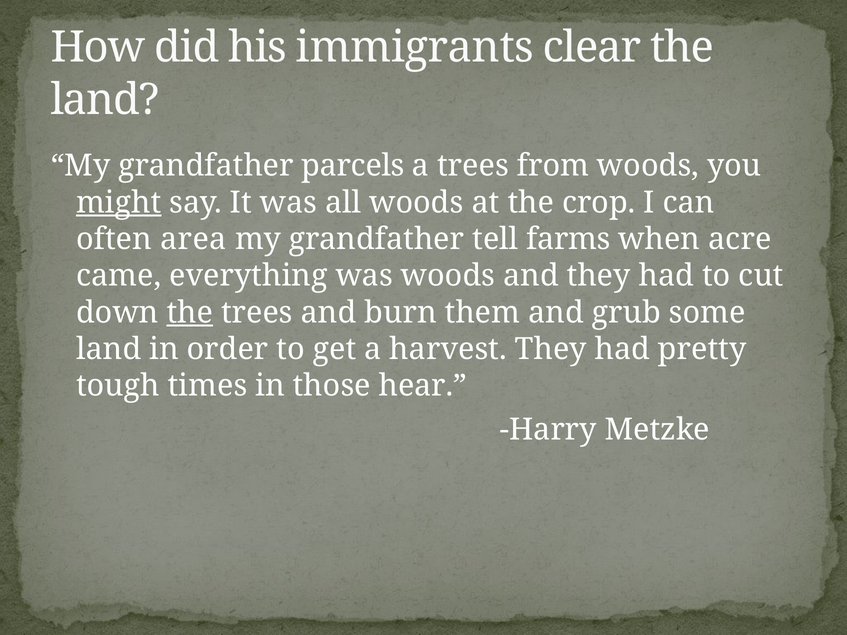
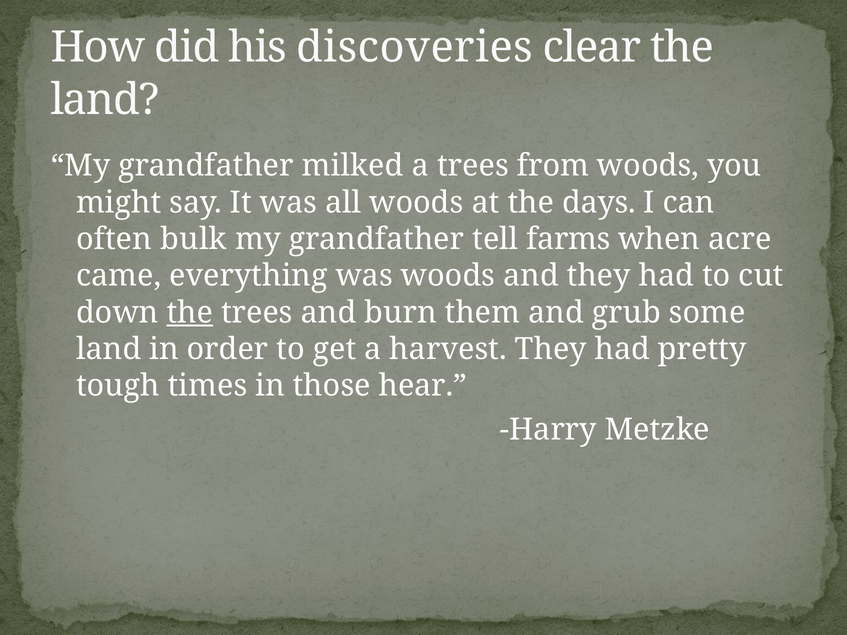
immigrants: immigrants -> discoveries (415, 48)
parcels: parcels -> milked (353, 166)
might underline: present -> none (119, 202)
crop: crop -> days (599, 202)
area: area -> bulk (193, 239)
